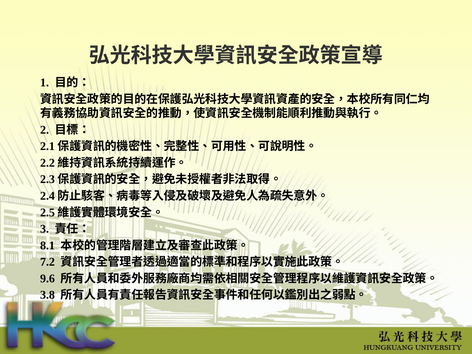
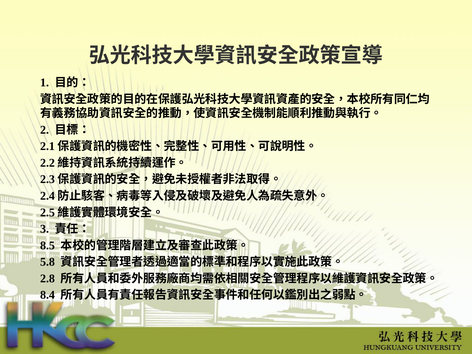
8.1: 8.1 -> 8.5 (47, 246)
7.2: 7.2 -> 5.8 (47, 262)
9.6: 9.6 -> 2.8 (47, 279)
3.8: 3.8 -> 8.4 (47, 295)
